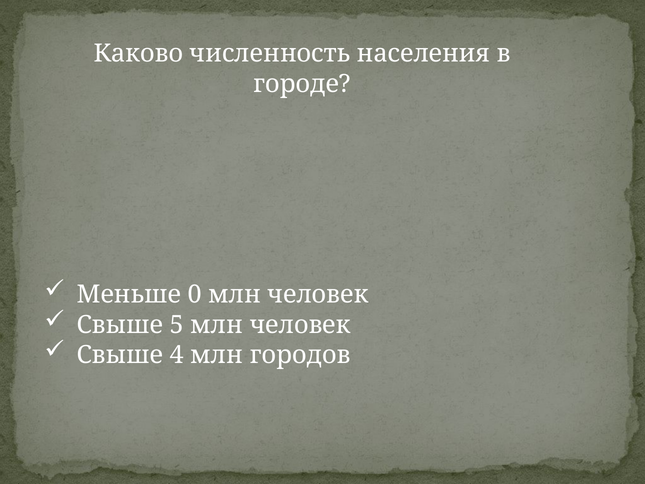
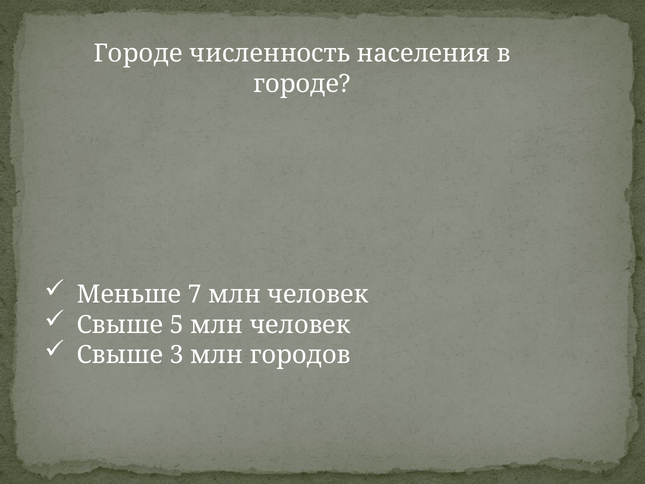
Каково: Каково -> Городе (138, 54)
0: 0 -> 7 (195, 295)
4: 4 -> 3 (177, 355)
